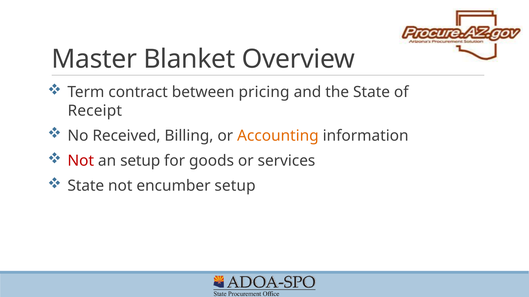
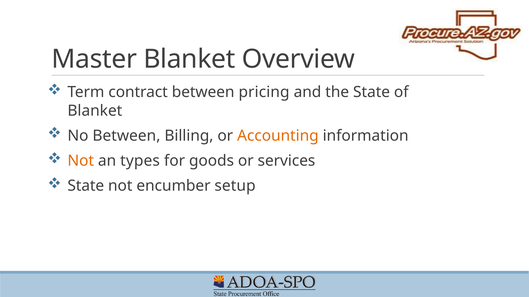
Receipt: Receipt -> Blanket (95, 111)
No Received: Received -> Between (126, 136)
Not colour: red -> orange (81, 161)
an setup: setup -> types (140, 161)
